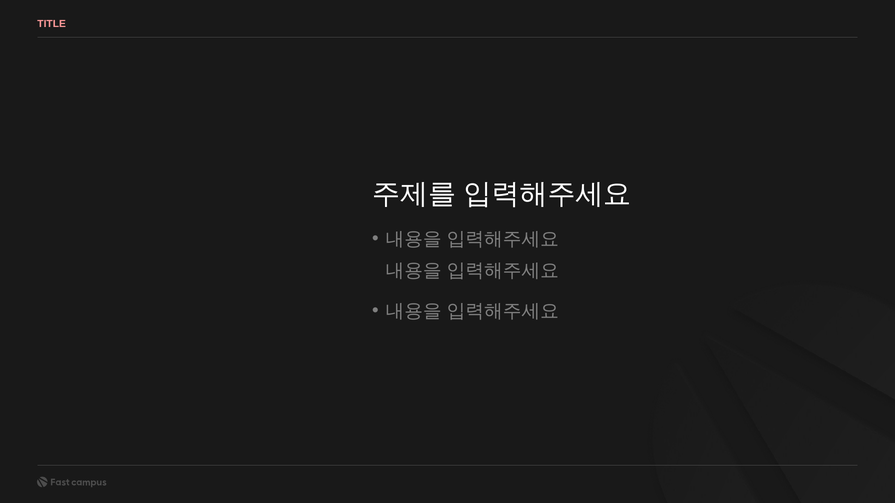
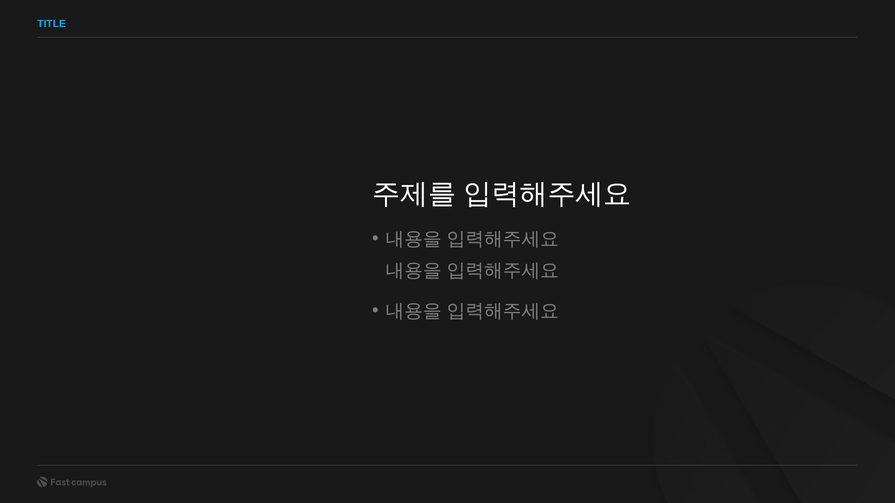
TITLE colour: pink -> light blue (52, 24)
